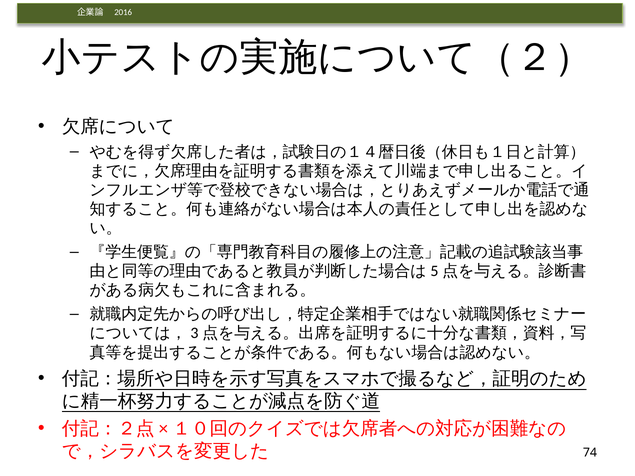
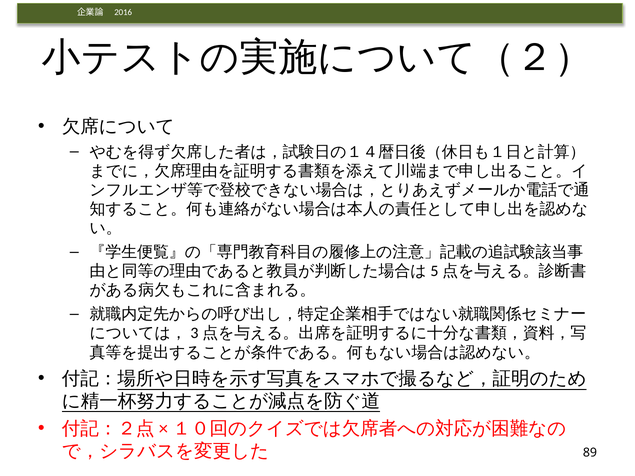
74: 74 -> 89 (590, 453)
